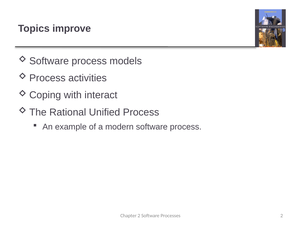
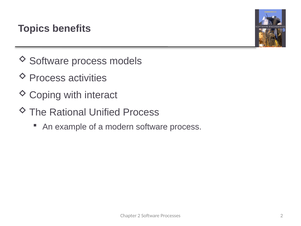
improve: improve -> benefits (72, 29)
